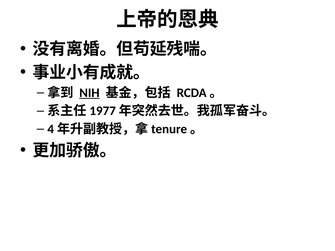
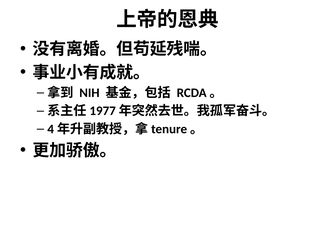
NIH underline: present -> none (89, 93)
